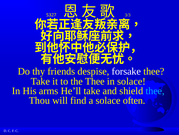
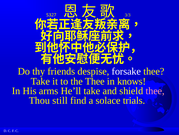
in solace: solace -> knows (132, 81)
thee colour: light blue -> pink (155, 90)
will: will -> still (60, 100)
often: often -> trials (134, 100)
